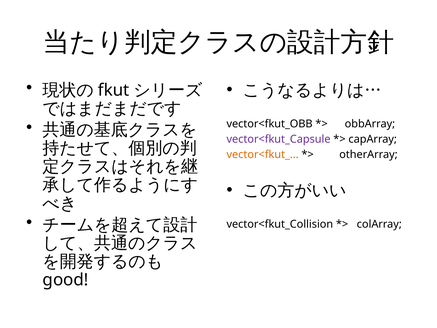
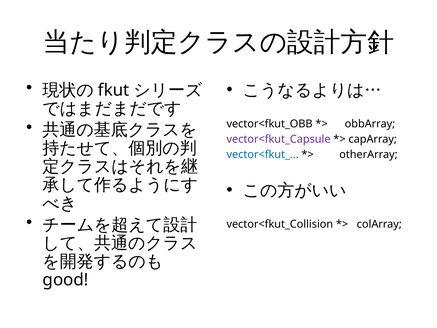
vector<fkut_ colour: orange -> blue (263, 154)
